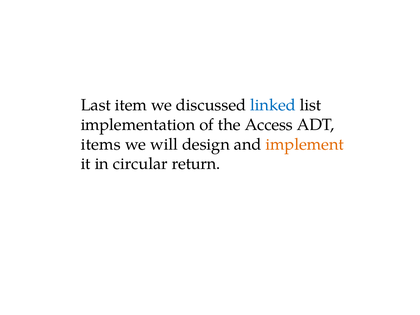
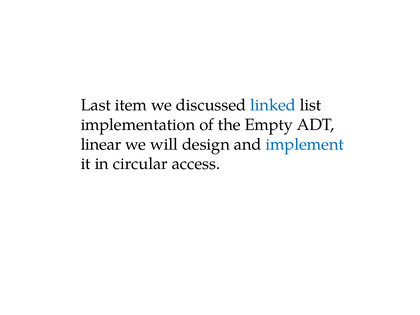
Access: Access -> Empty (269, 125)
items: items -> linear (101, 144)
implement colour: orange -> blue (305, 144)
return: return -> access (196, 164)
